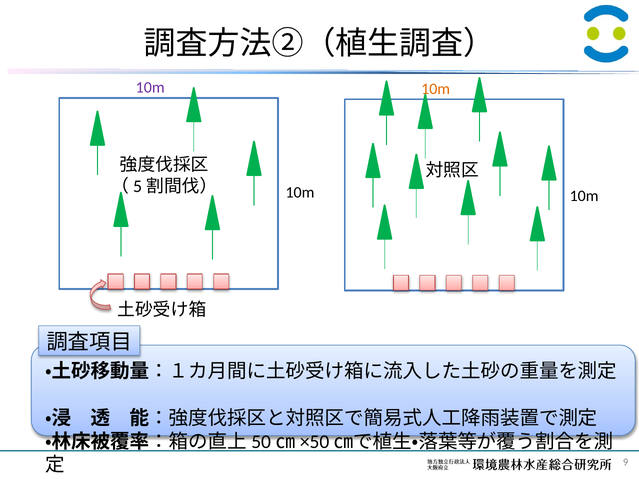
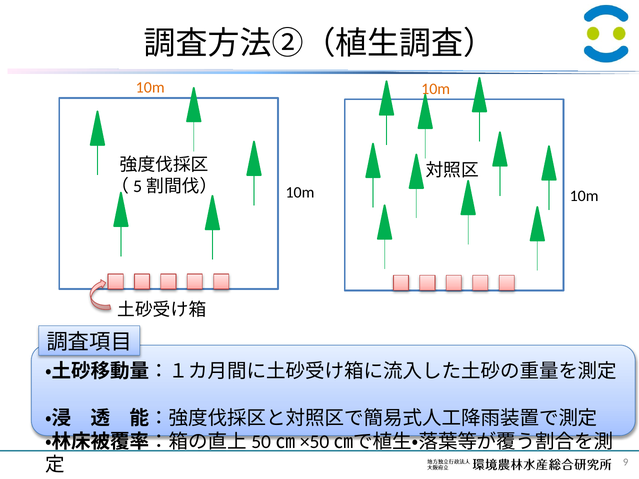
10m colour: purple -> orange (150, 87)
